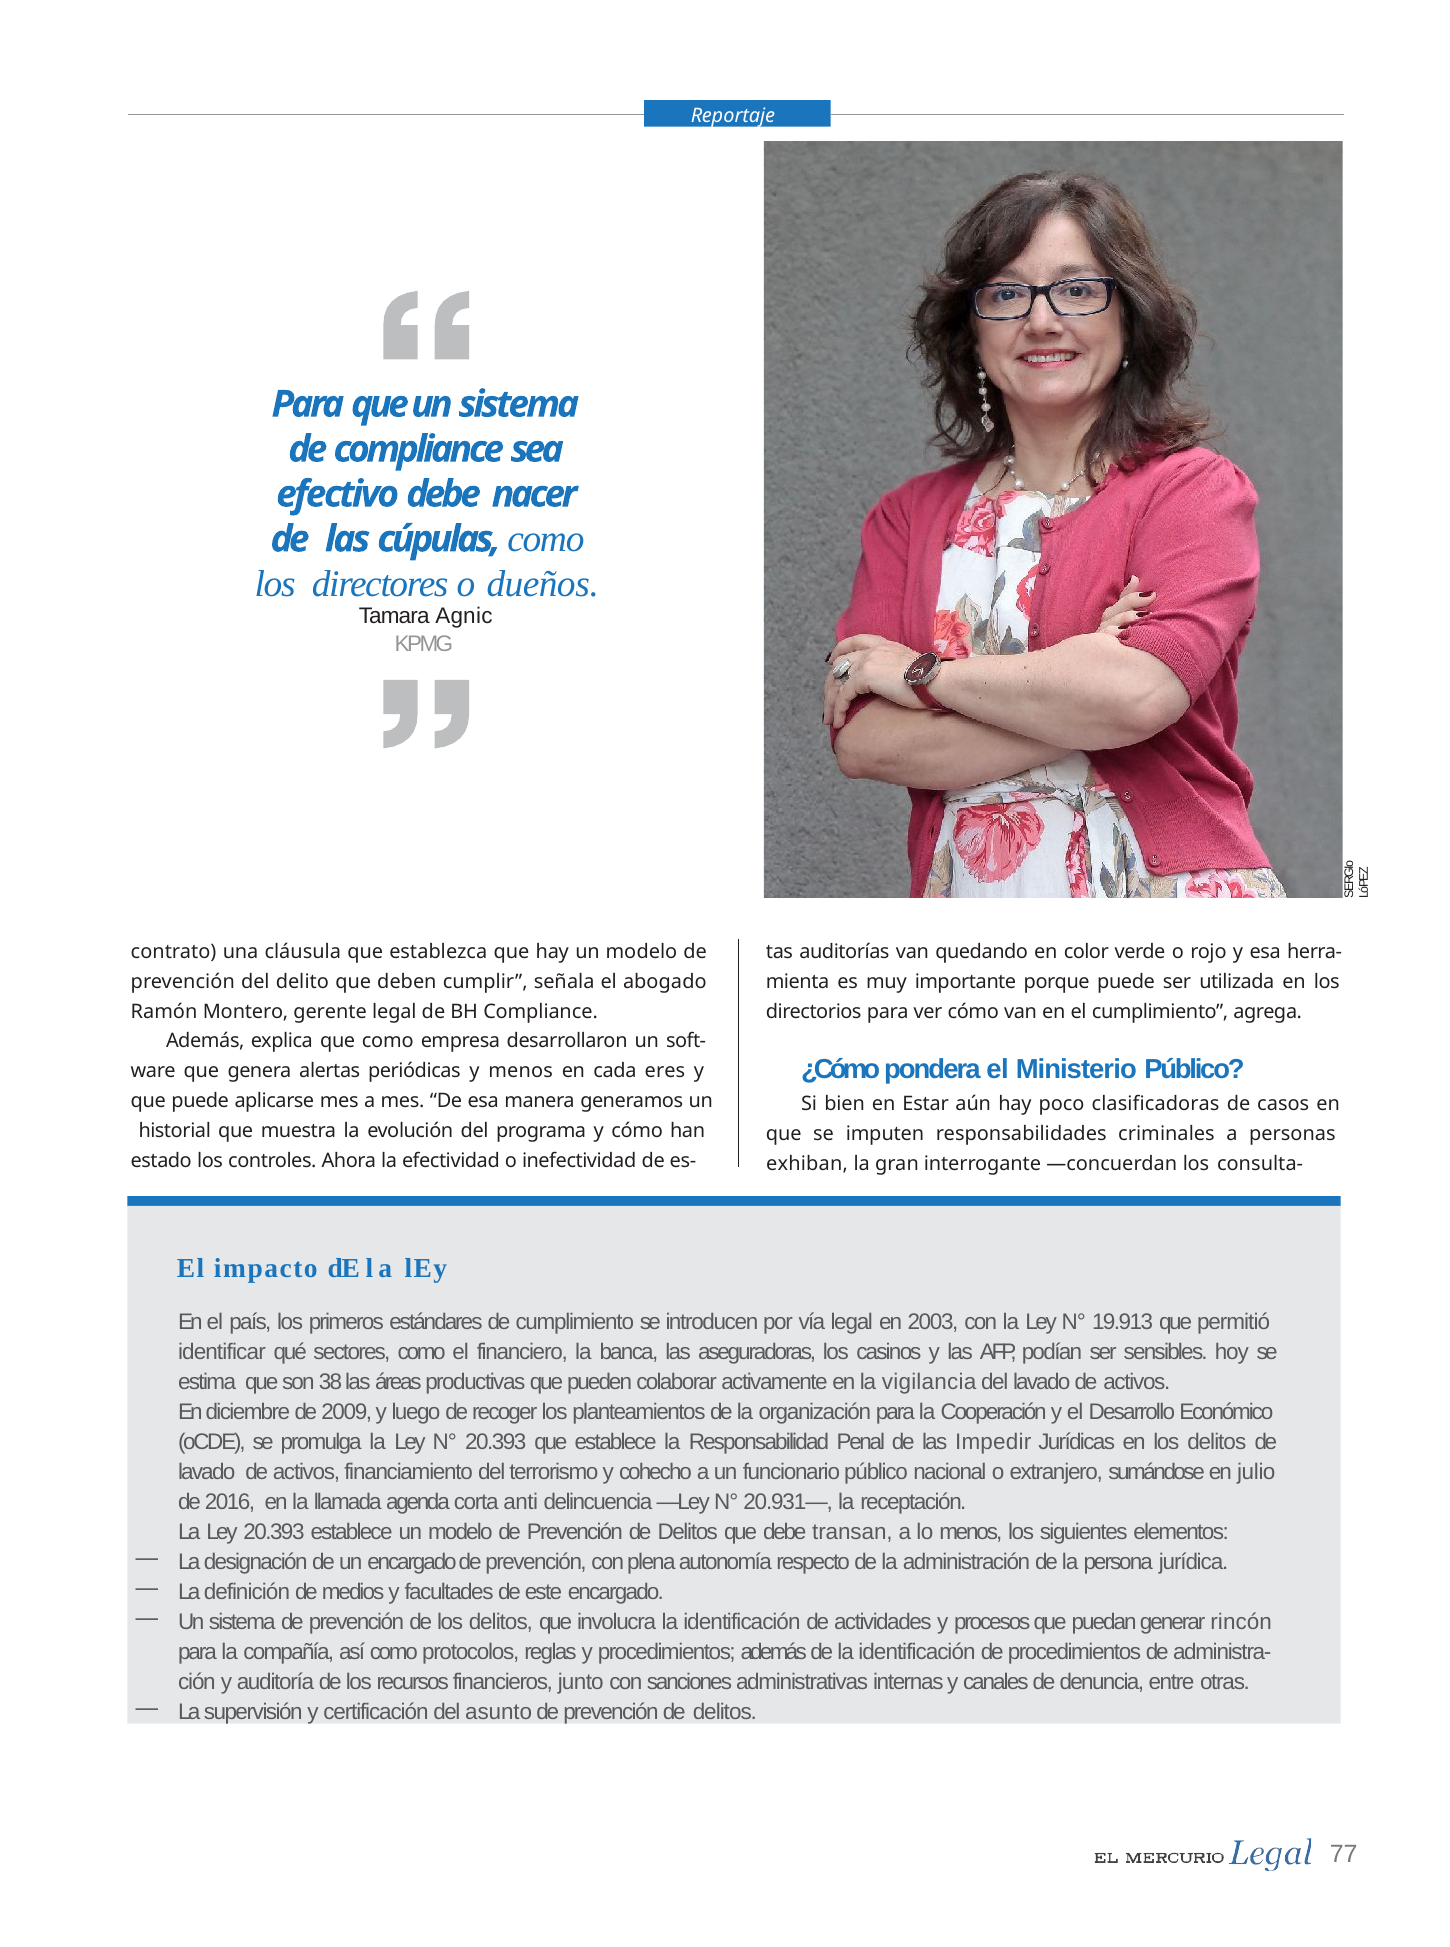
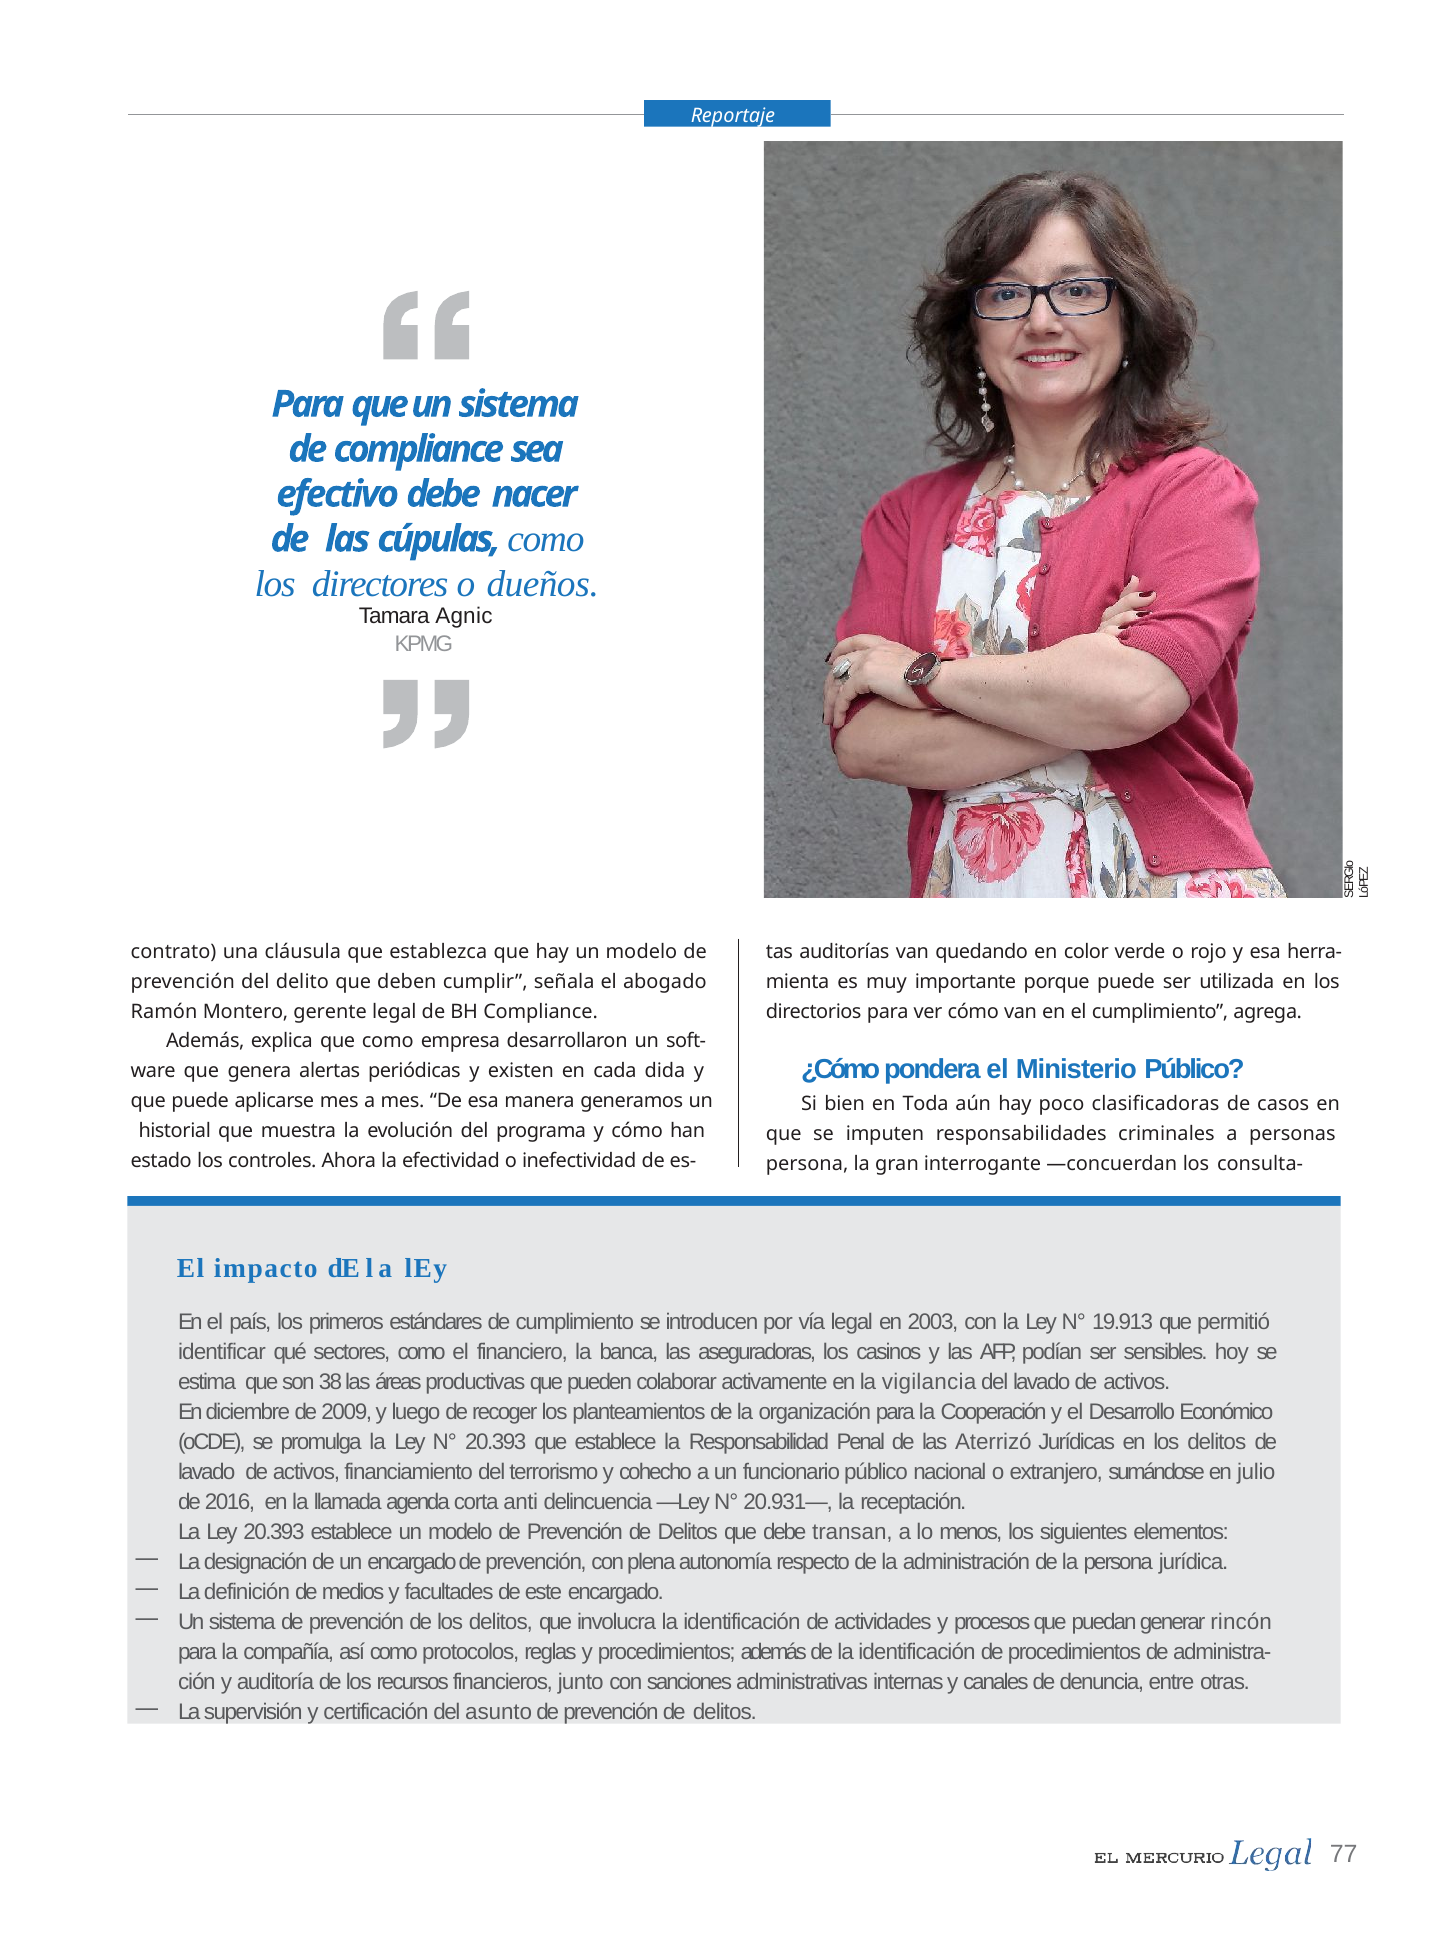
y menos: menos -> existen (521, 1071)
eres: eres -> dida (665, 1071)
Estar: Estar -> Toda (926, 1103)
exhiban: exhiban -> persona (807, 1163)
Impedir: Impedir -> Aterrizó (993, 1441)
